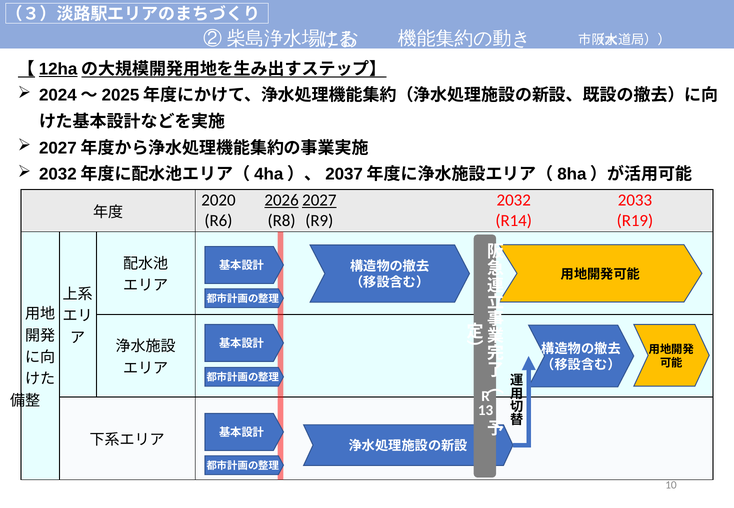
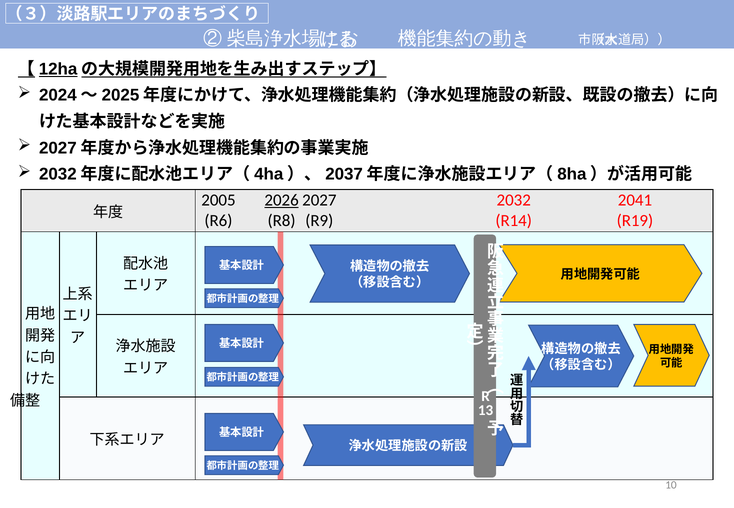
2020: 2020 -> 2005 (218, 200)
2027 underline: present -> none (319, 200)
2033: 2033 -> 2041 (635, 200)
